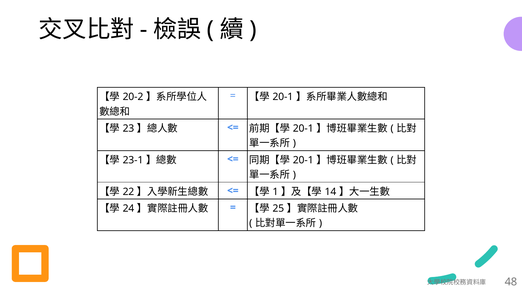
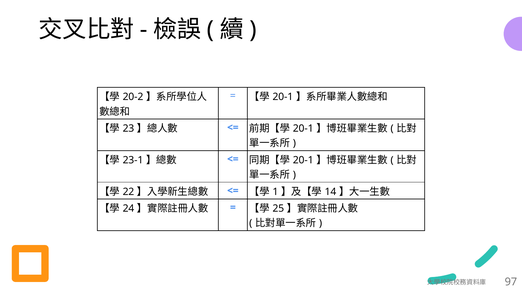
48: 48 -> 97 (511, 281)
